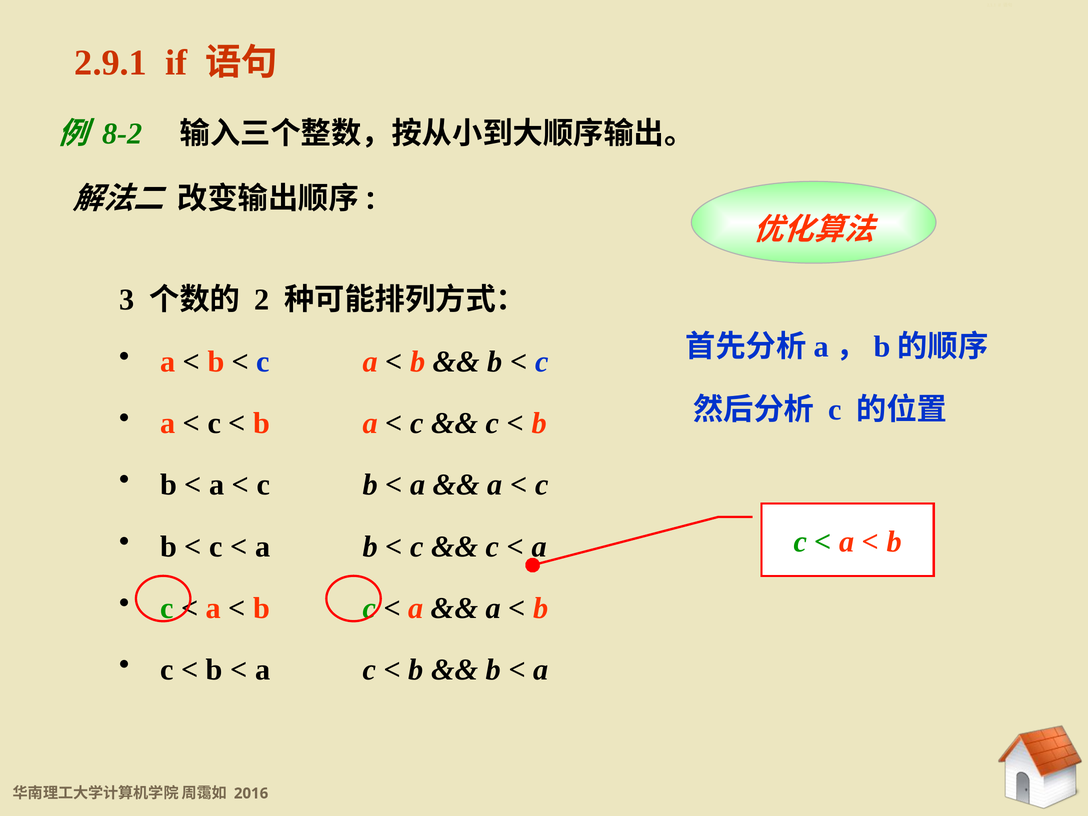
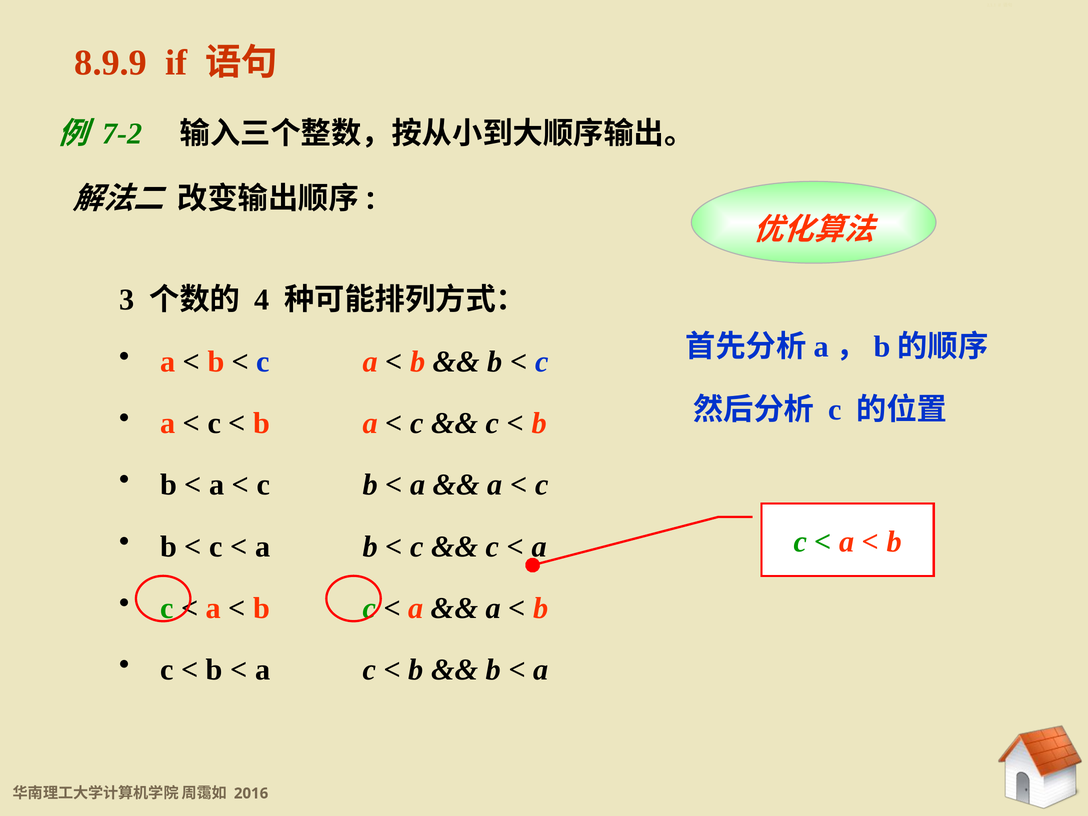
2.9.1: 2.9.1 -> 8.9.9 (111, 63)
8-2: 8-2 -> 7-2 (122, 134)
2: 2 -> 4 (262, 300)
